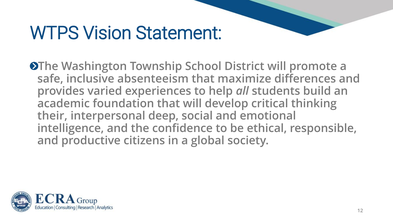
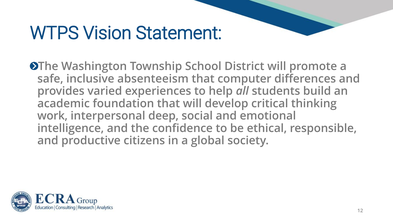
maximize: maximize -> computer (244, 79)
their: their -> work (53, 116)
